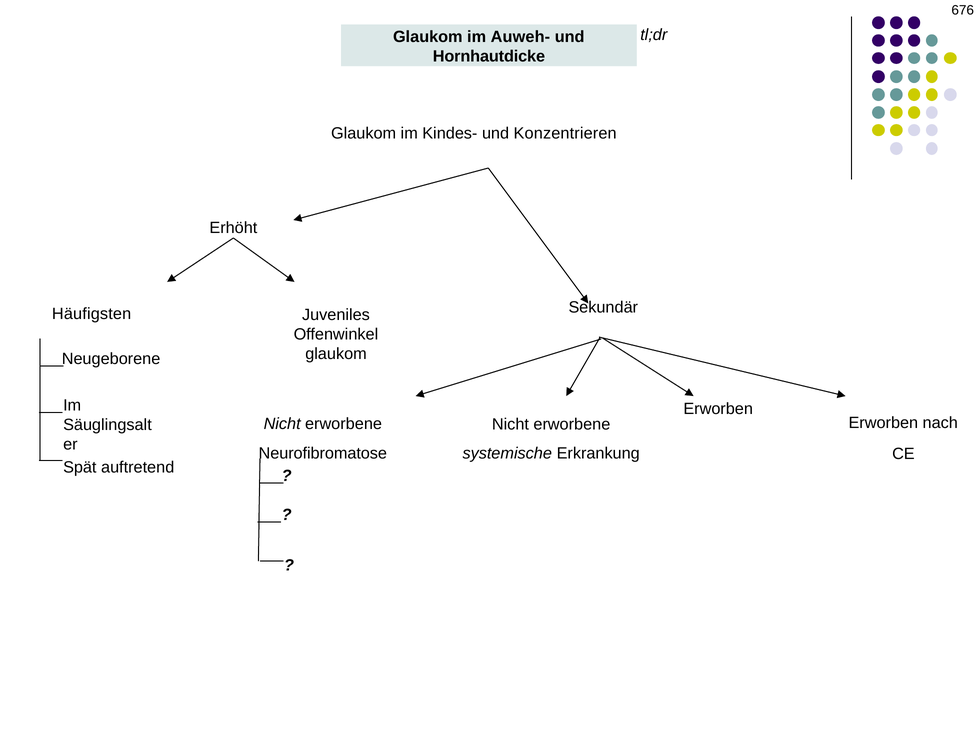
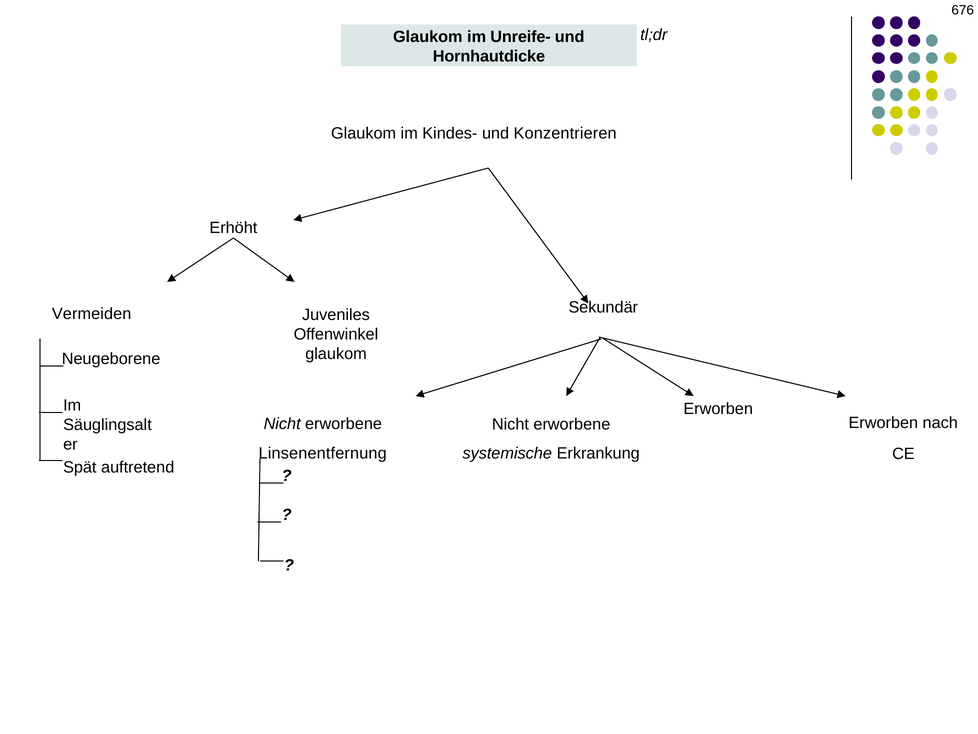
Auweh-: Auweh- -> Unreife- (521, 37)
Häufigsten: Häufigsten -> Vermeiden (92, 314)
Neurofibromatose: Neurofibromatose -> Linsenentfernung (323, 453)
